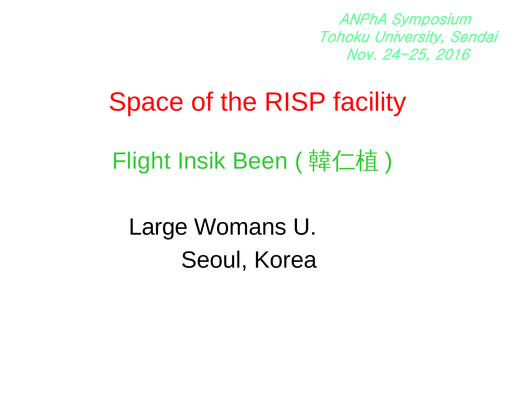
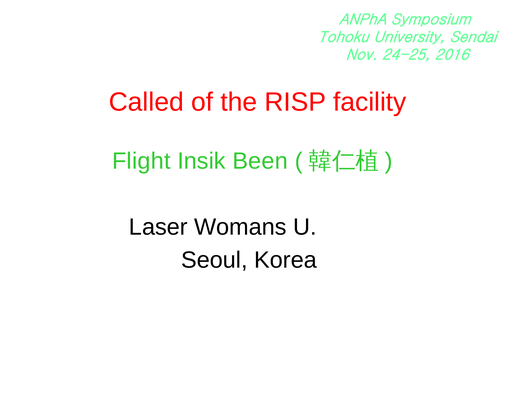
Space: Space -> Called (146, 102)
Large: Large -> Laser (158, 227)
